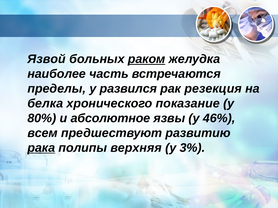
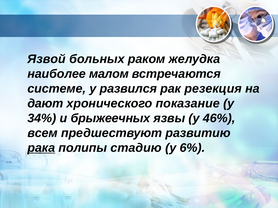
раком underline: present -> none (147, 59)
часть: часть -> малом (109, 74)
пределы: пределы -> системе (57, 89)
белка: белка -> дают (45, 104)
80%: 80% -> 34% (42, 119)
абсолютное: абсолютное -> брыжеечных (110, 119)
верхняя: верхняя -> стадию (136, 148)
3%: 3% -> 6% (192, 148)
